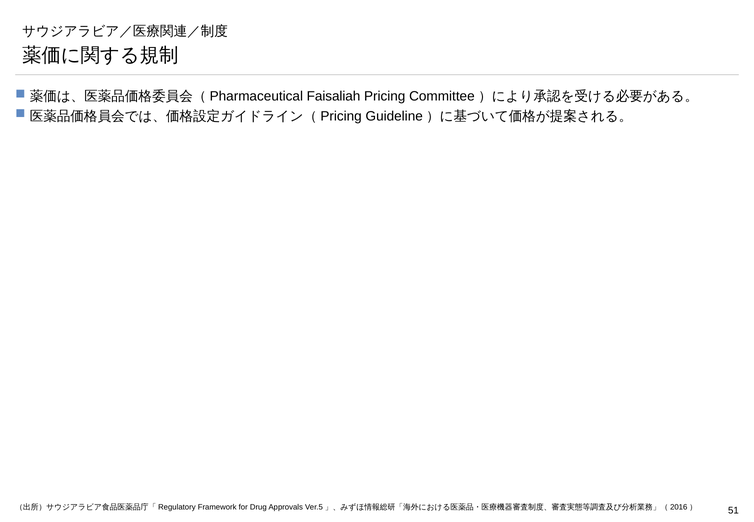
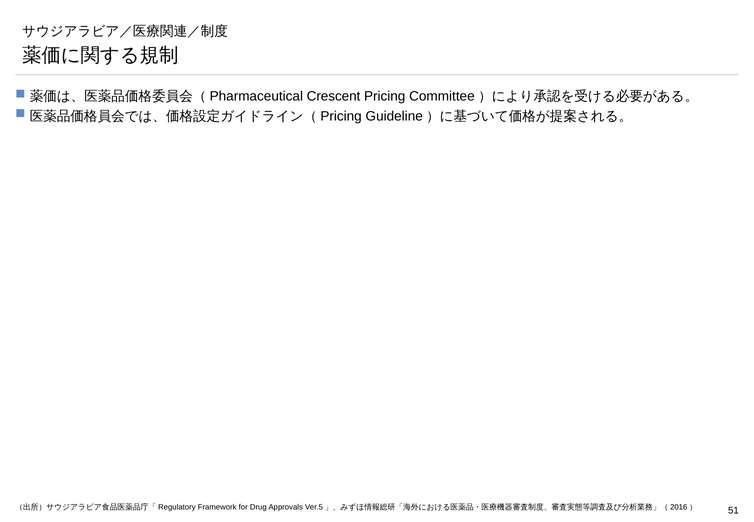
Faisaliah: Faisaliah -> Crescent (334, 96)
